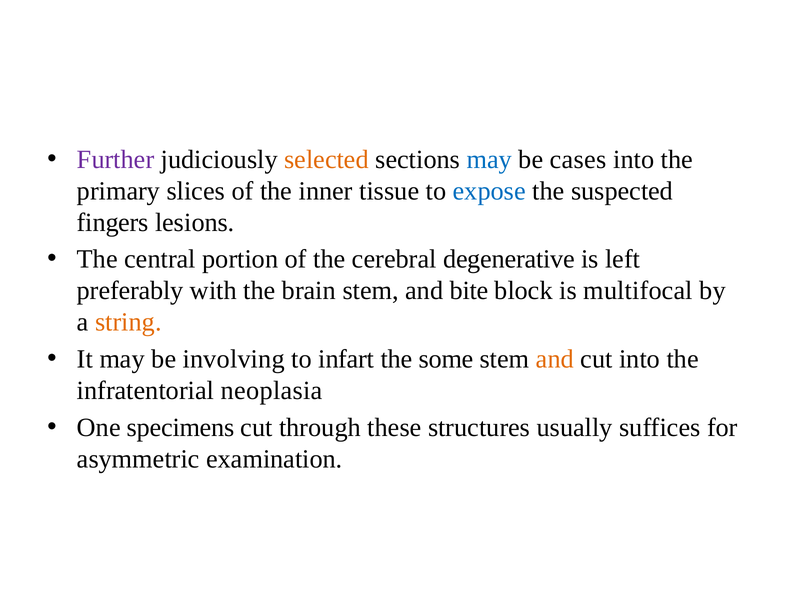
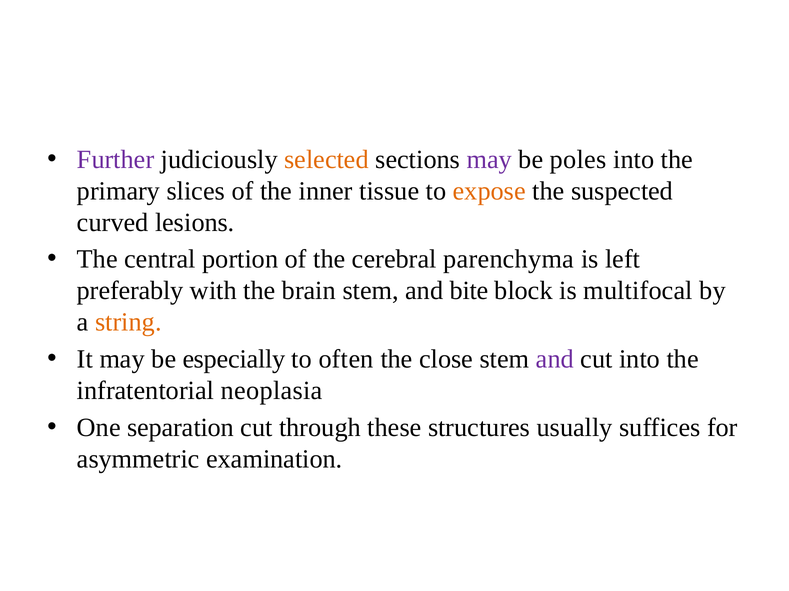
may colour: blue -> purple (489, 160)
cases: cases -> poles (578, 160)
expose colour: blue -> orange (489, 191)
fingers: fingers -> curved (113, 223)
degenerative: degenerative -> parenchyma (509, 260)
involving: involving -> especially (234, 360)
infart: infart -> often (346, 360)
some: some -> close (446, 360)
and colour: orange -> purple (555, 360)
specimens: specimens -> separation (181, 428)
